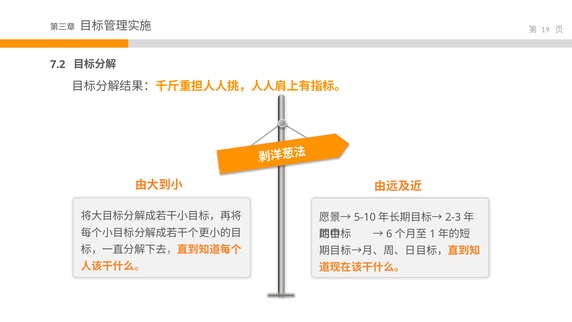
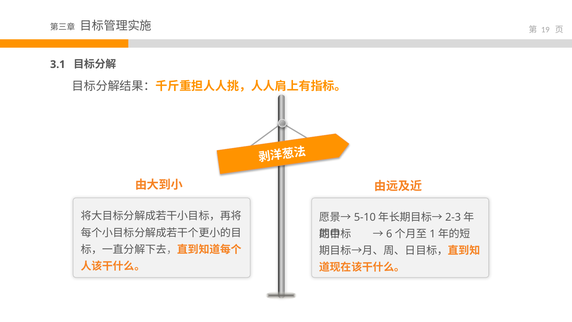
7.2: 7.2 -> 3.1 (58, 64)
